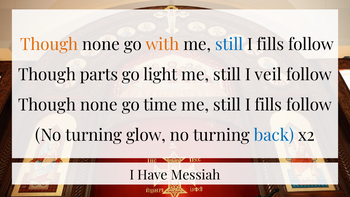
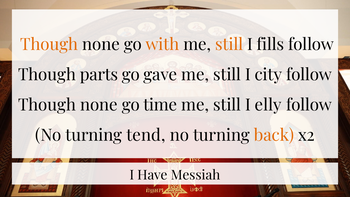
still colour: blue -> orange (229, 45)
light: light -> gave (160, 75)
veil: veil -> city (268, 75)
fills: fills -> elly (268, 105)
glow: glow -> tend (146, 135)
back colour: blue -> orange (274, 135)
